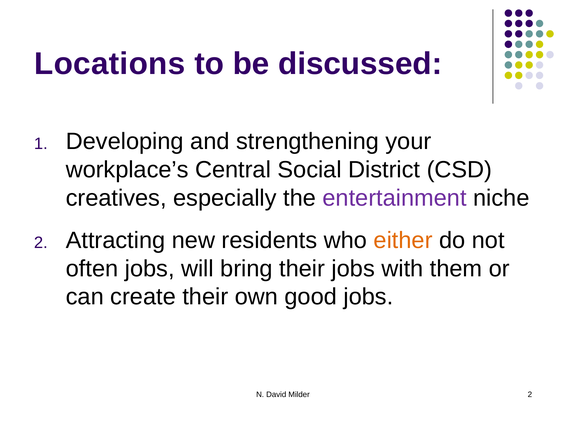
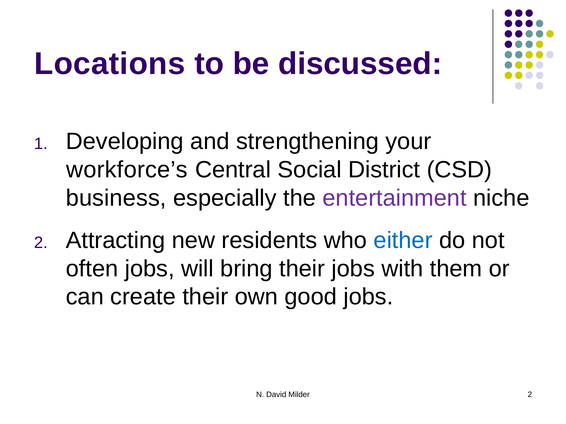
workplace’s: workplace’s -> workforce’s (127, 170)
creatives: creatives -> business (116, 198)
either colour: orange -> blue (403, 241)
